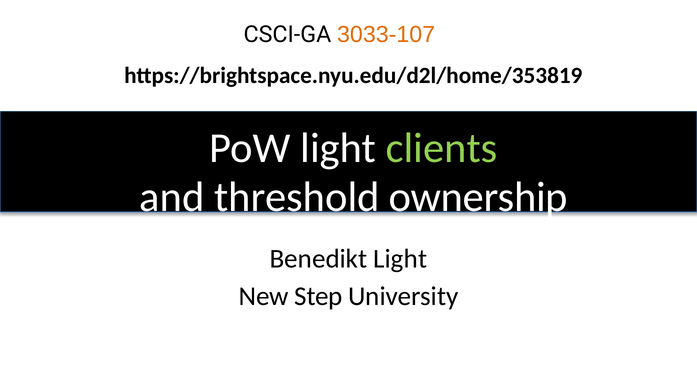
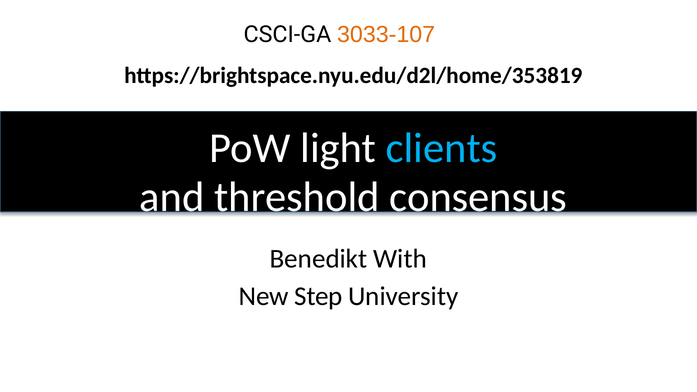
clients colour: light green -> light blue (442, 148)
ownership: ownership -> consensus (478, 197)
Benedikt Light: Light -> With (400, 259)
